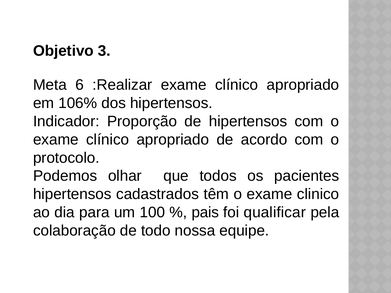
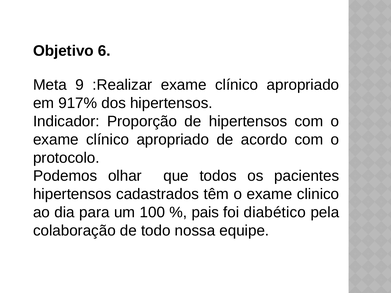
3: 3 -> 6 (104, 51)
6: 6 -> 9 (80, 85)
106%: 106% -> 917% (78, 103)
qualificar: qualificar -> diabético (275, 213)
